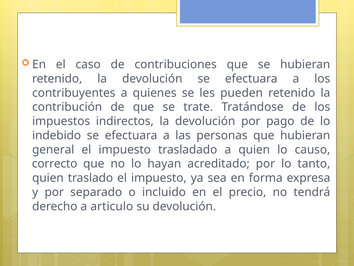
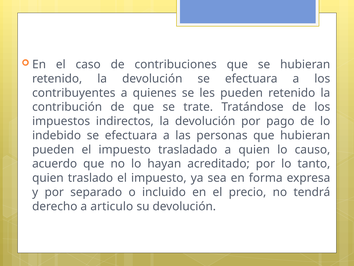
general: general -> pueden (53, 149)
correcto: correcto -> acuerdo (55, 163)
